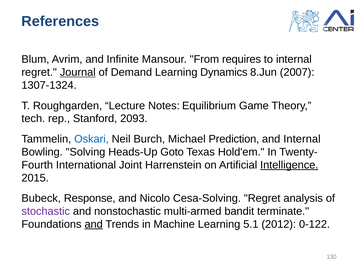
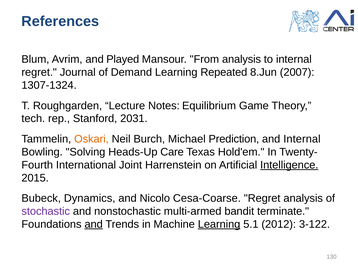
Infinite: Infinite -> Played (123, 59)
From requires: requires -> analysis (242, 59)
Journal underline: present -> none (78, 72)
Dynamics: Dynamics -> Repeated (224, 72)
2093: 2093 -> 2031 (134, 118)
Oskari colour: blue -> orange (91, 139)
Goto: Goto -> Care (172, 152)
Response: Response -> Dynamics (90, 198)
Cesa-Solving: Cesa-Solving -> Cesa-Coarse (207, 198)
Learning underline: none -> present (219, 224)
0-122: 0-122 -> 3-122 (315, 224)
